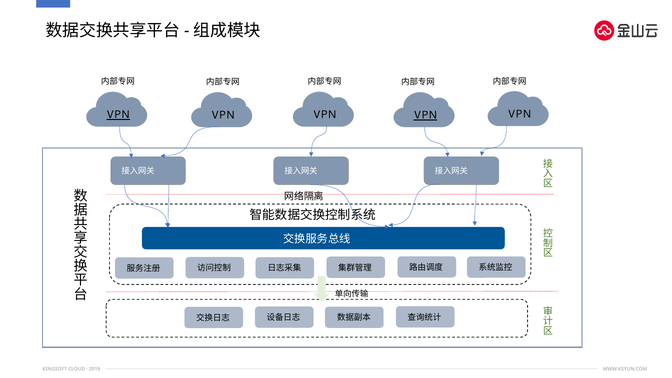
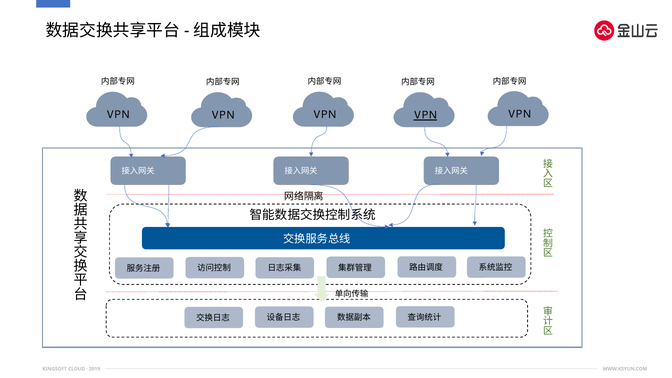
VPN underline: present -> none (118, 115)
